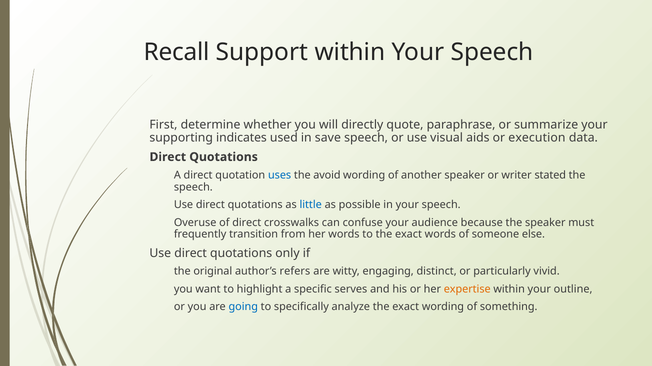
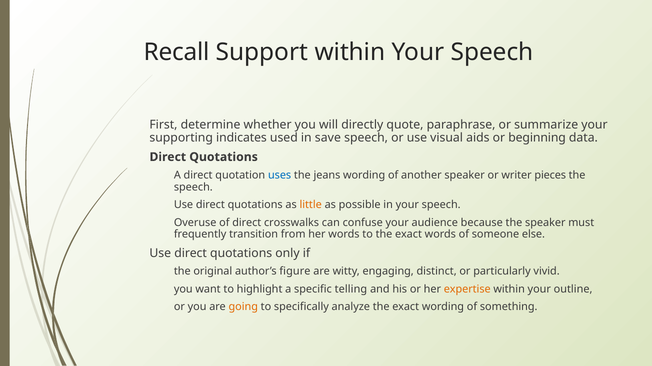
execution: execution -> beginning (537, 138)
avoid: avoid -> jeans (327, 176)
stated: stated -> pieces (550, 176)
little colour: blue -> orange (311, 205)
refers: refers -> figure (295, 272)
serves: serves -> telling (351, 290)
going colour: blue -> orange (243, 308)
